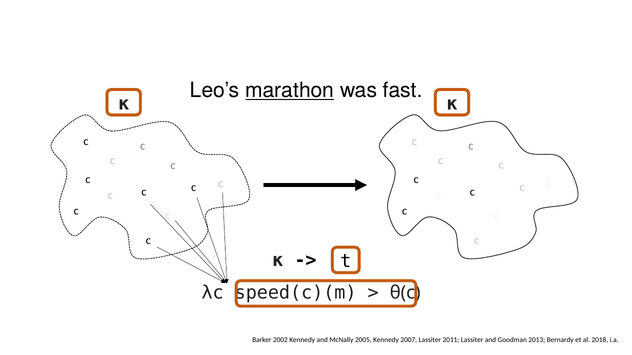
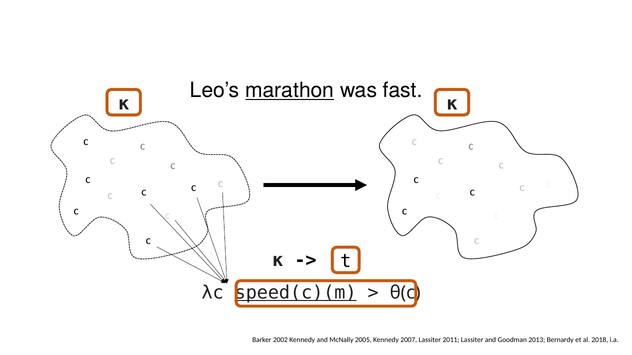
speed(c)(m underline: none -> present (296, 293)
